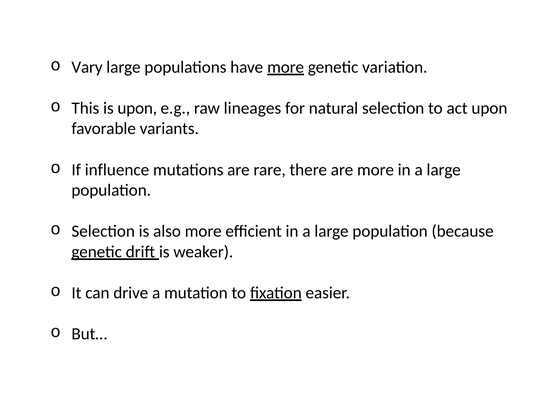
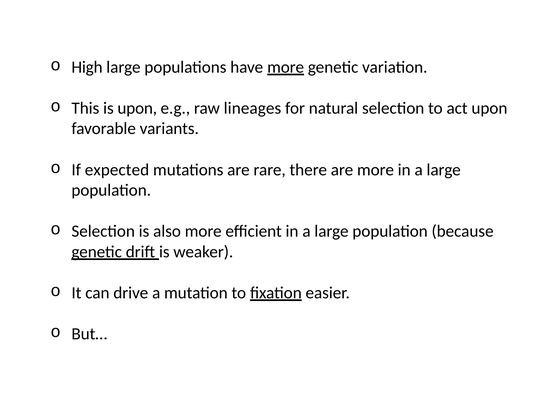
Vary: Vary -> High (87, 67)
influence: influence -> expected (117, 170)
